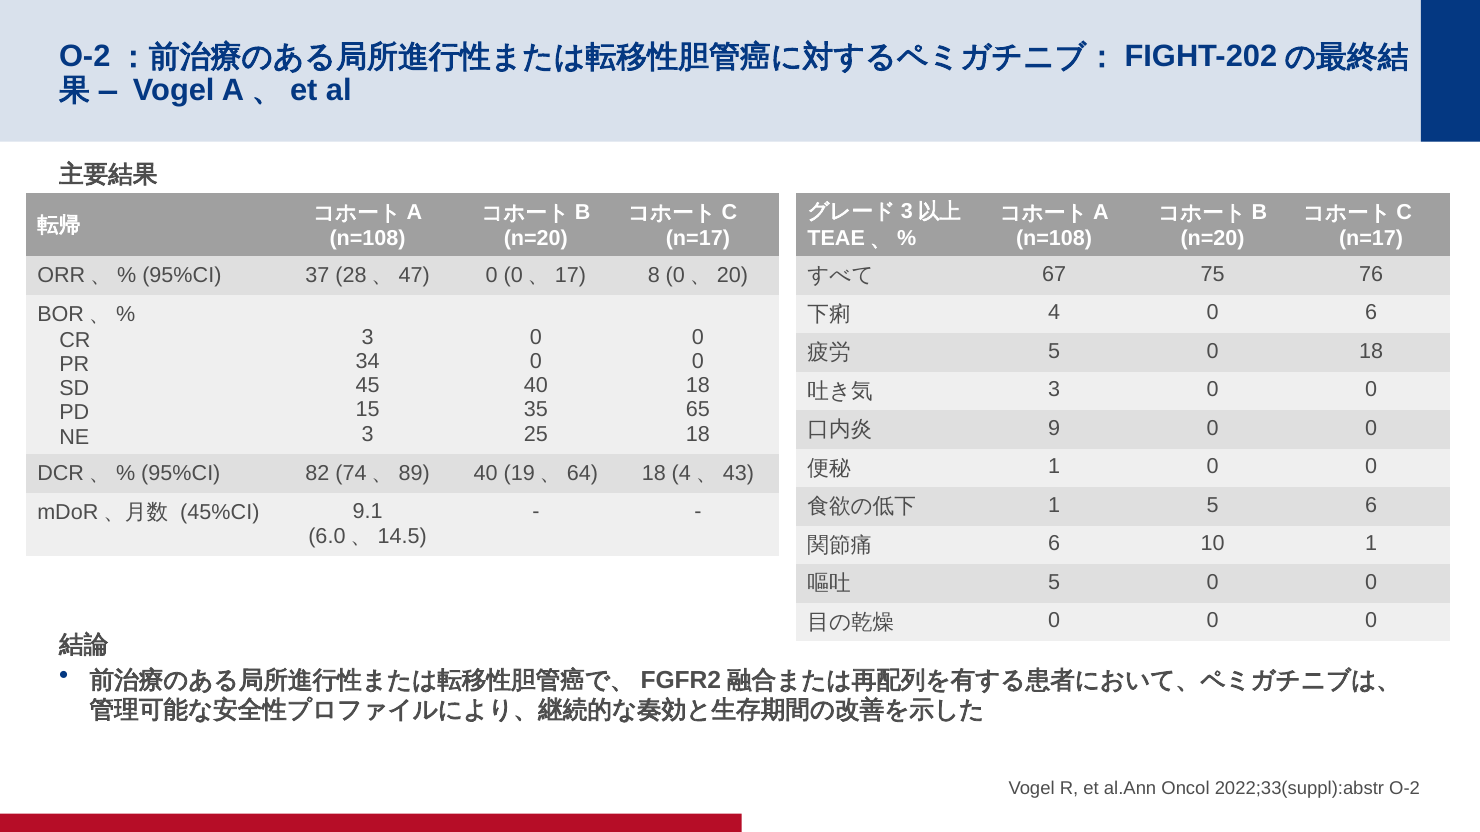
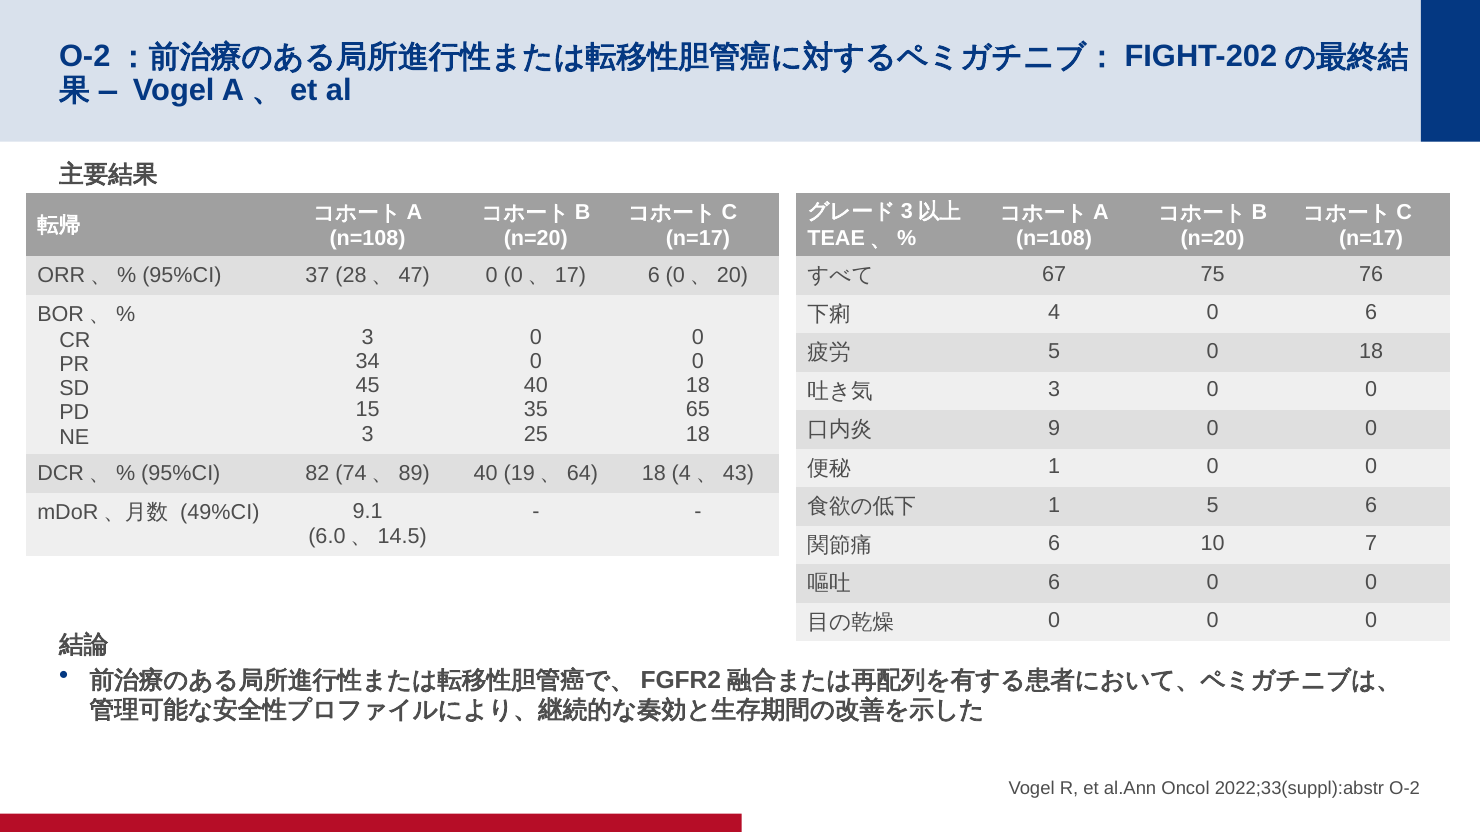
8: 8 -> 6 (654, 276)
45%CI: 45%CI -> 49%CI (220, 513)
10 1: 1 -> 7 (1371, 544)
5: 5 -> 6 (1054, 583)
